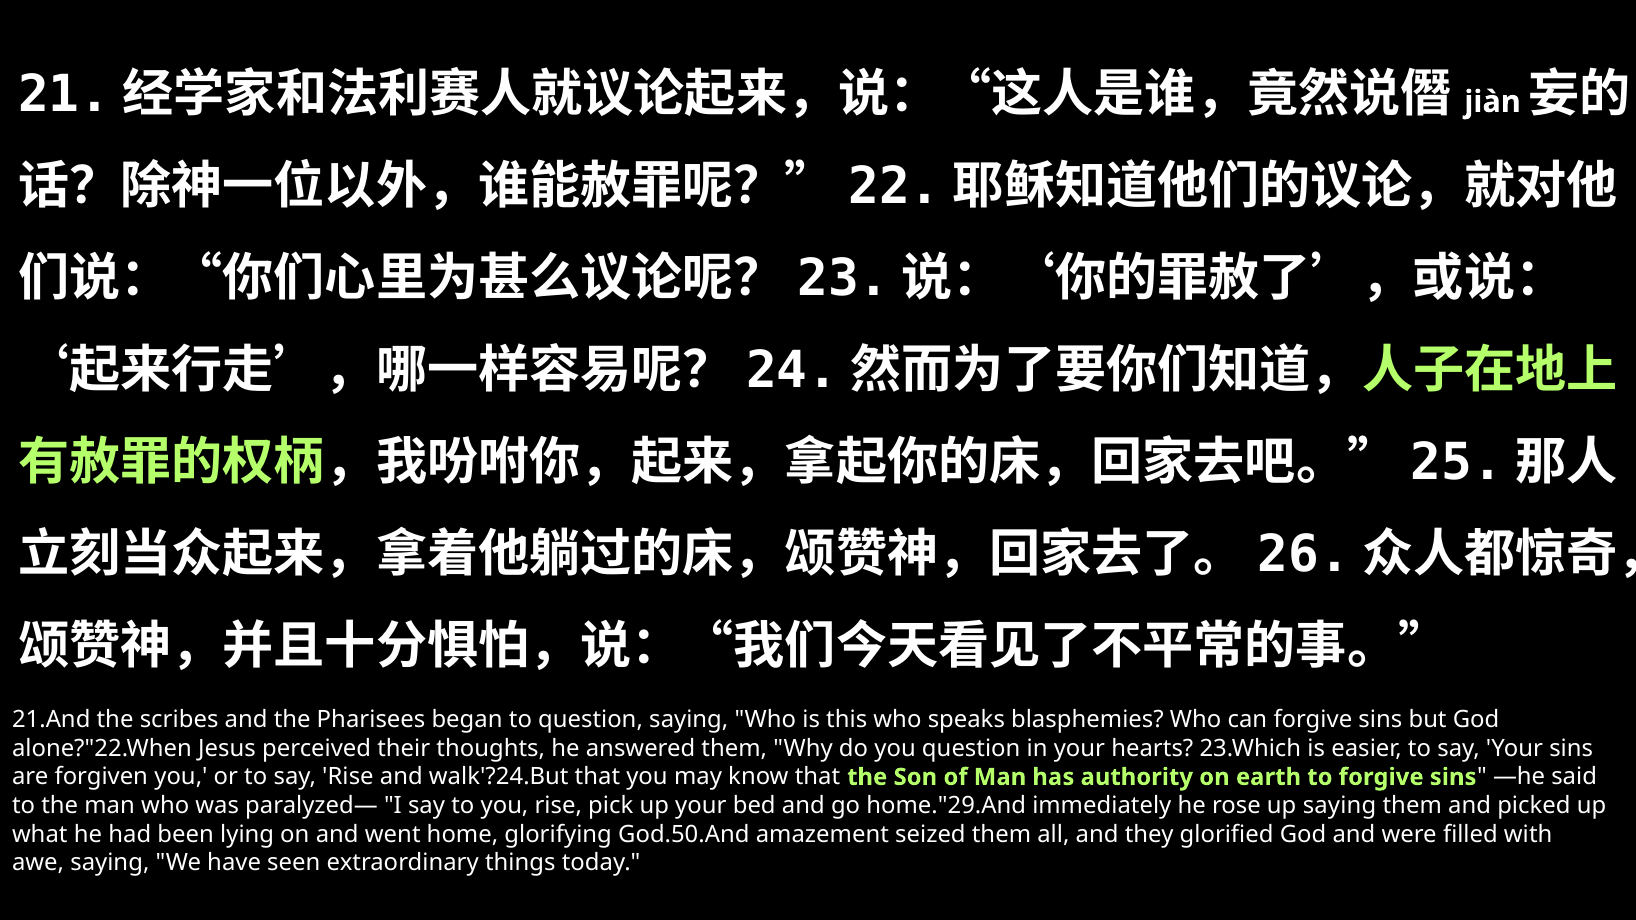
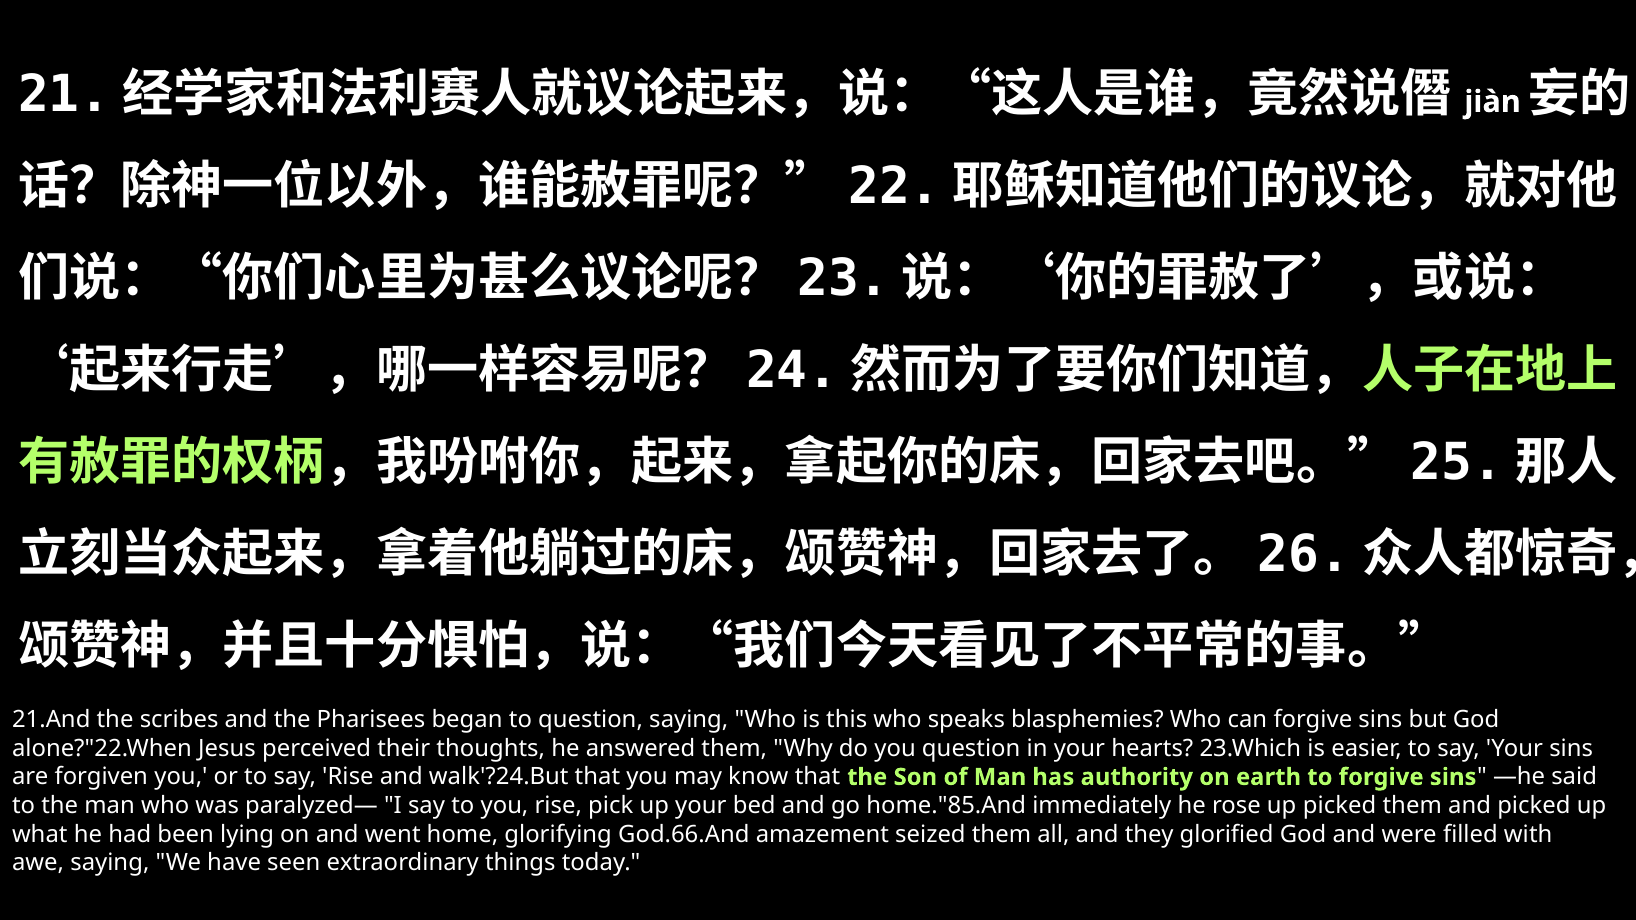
home."29.And: home."29.And -> home."85.And (946, 806)
up saying: saying -> picked (1340, 806)
God.50.And: God.50.And -> God.66.And (684, 835)
